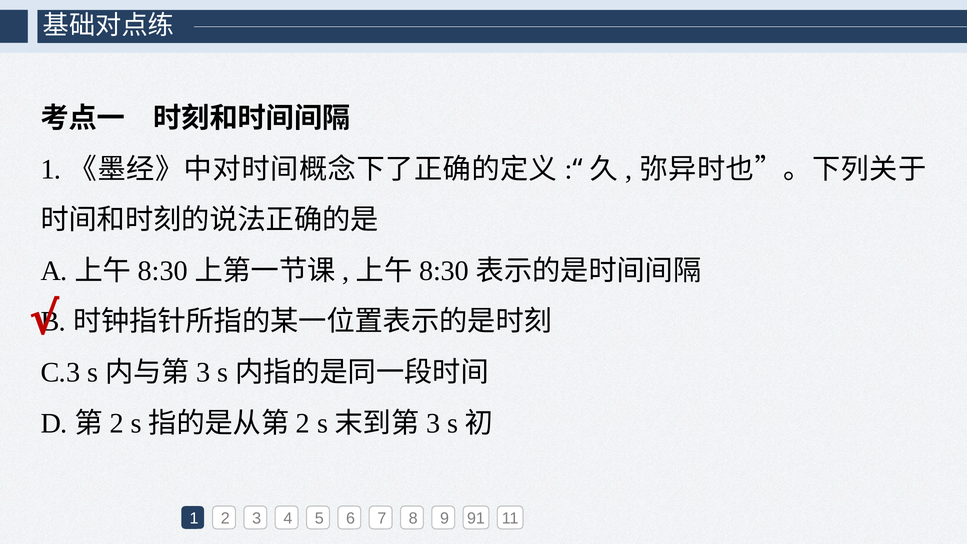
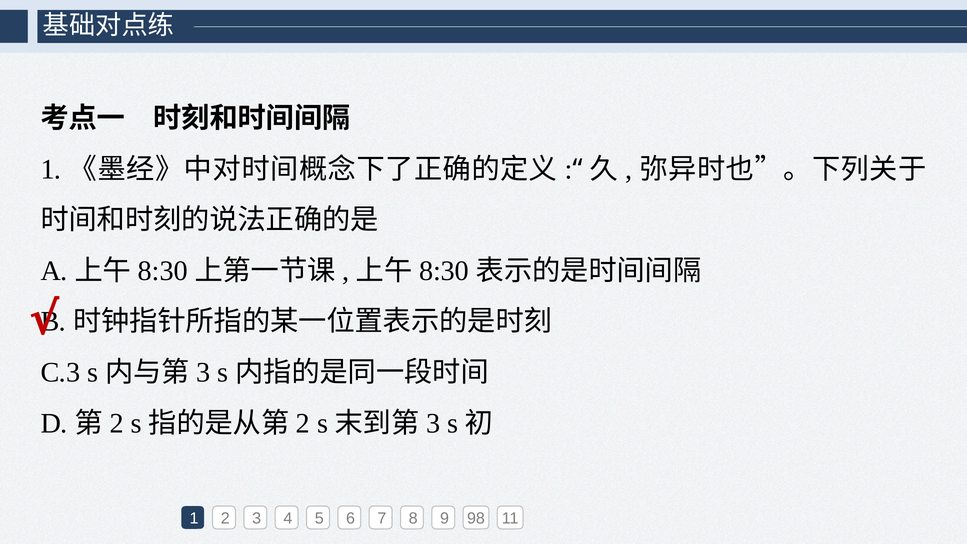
91: 91 -> 98 (476, 519)
